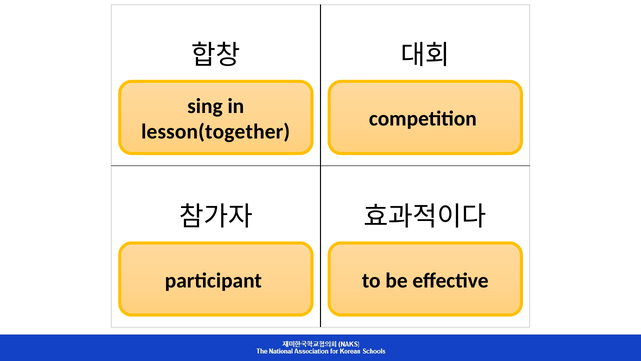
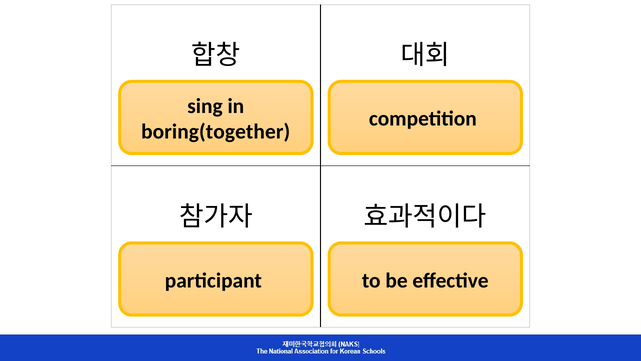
lesson(together: lesson(together -> boring(together (216, 132)
